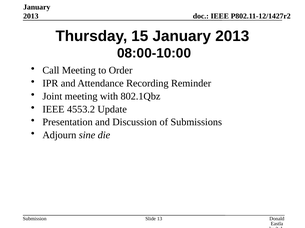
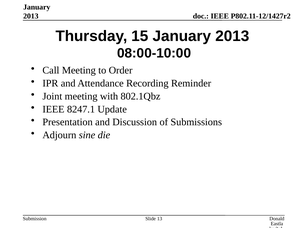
4553.2: 4553.2 -> 8247.1 (81, 110)
